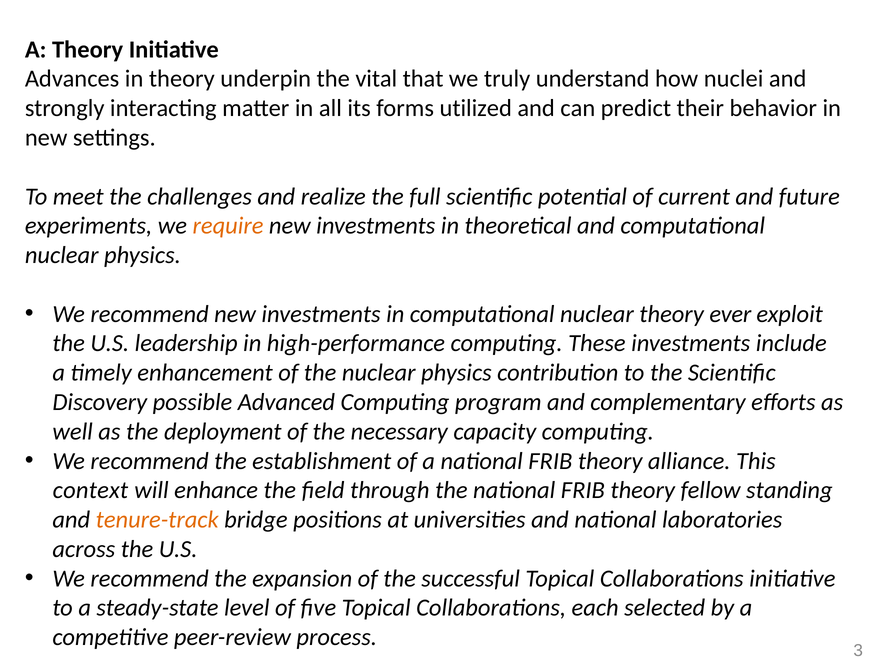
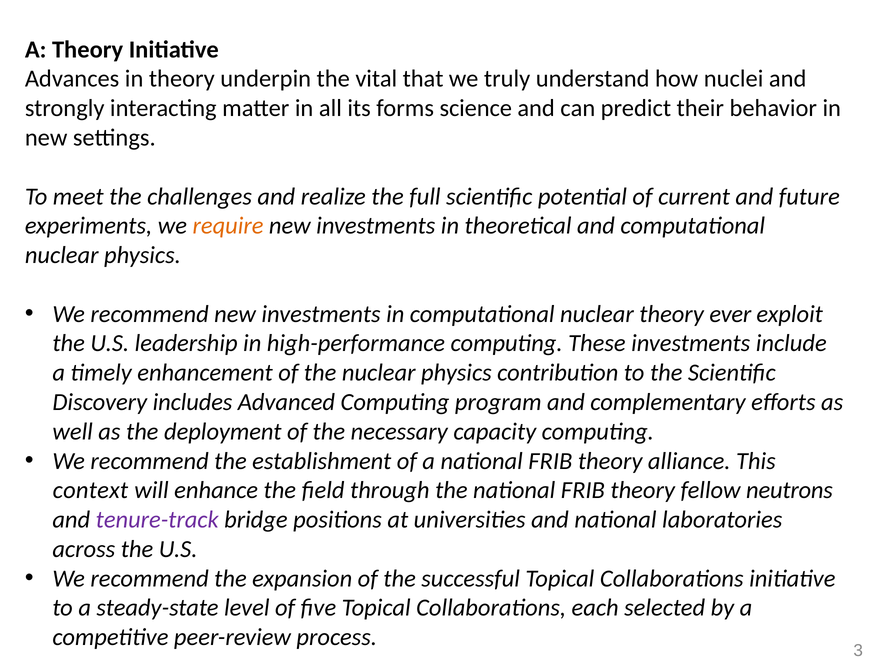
utilized: utilized -> science (476, 108)
possible: possible -> includes (193, 402)
standing: standing -> neutrons (790, 490)
tenure-track colour: orange -> purple (157, 520)
